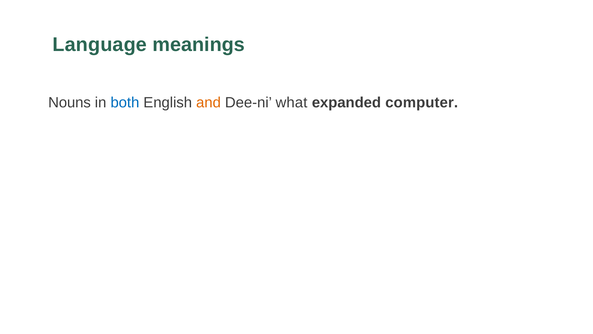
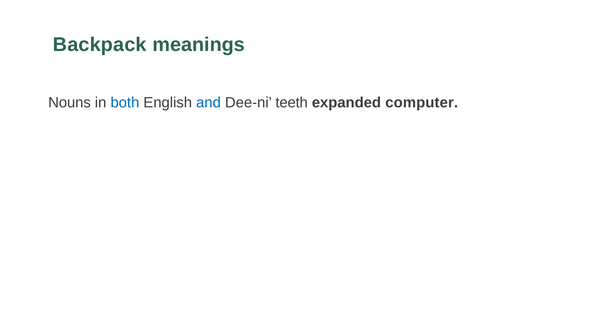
Language: Language -> Backpack (100, 44)
and colour: orange -> blue (209, 102)
what: what -> teeth (292, 102)
